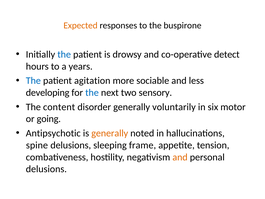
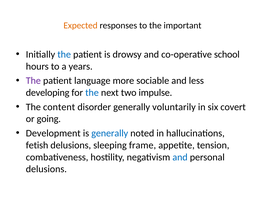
buspirone: buspirone -> important (183, 25)
detect: detect -> school (227, 54)
The colour: blue -> purple (33, 81)
agitation: agitation -> language (92, 81)
sensory: sensory -> impulse (155, 93)
motor: motor -> covert (233, 107)
Antipsychotic: Antipsychotic -> Development (53, 133)
generally colour: orange -> blue (110, 133)
spine: spine -> fetish (37, 145)
and colour: orange -> blue (180, 157)
